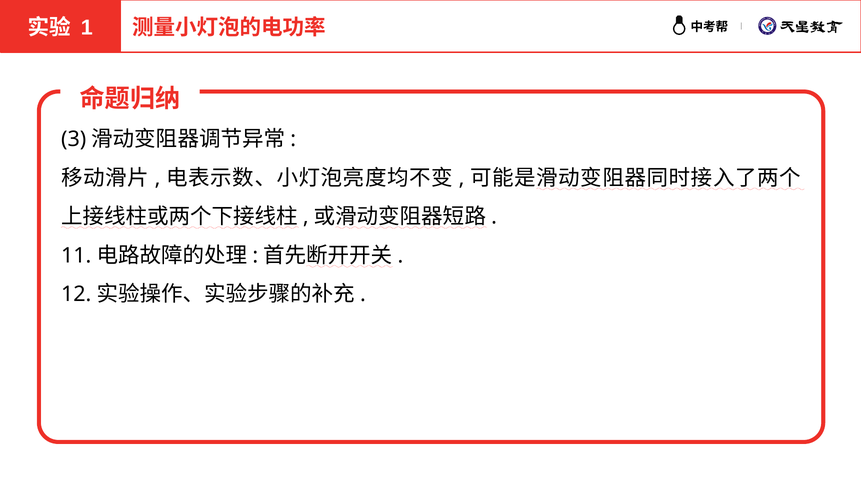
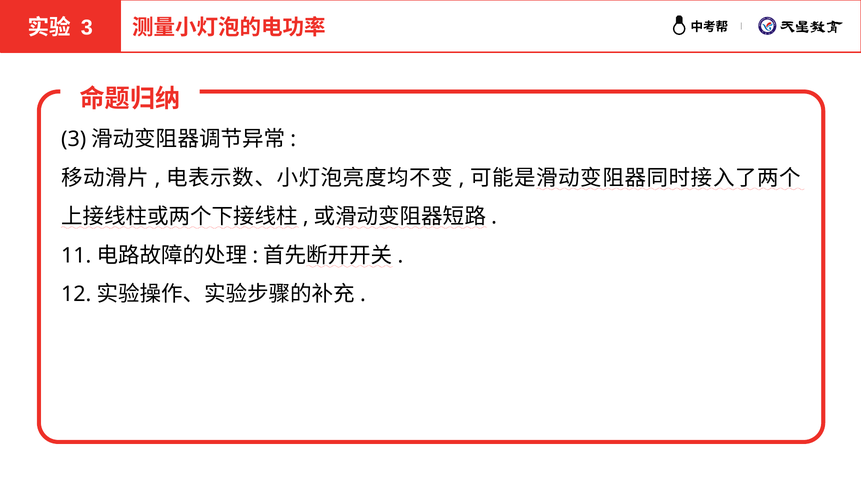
1: 1 -> 3 (87, 28)
